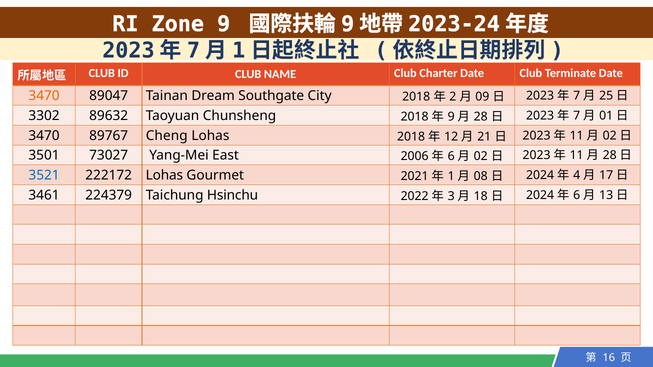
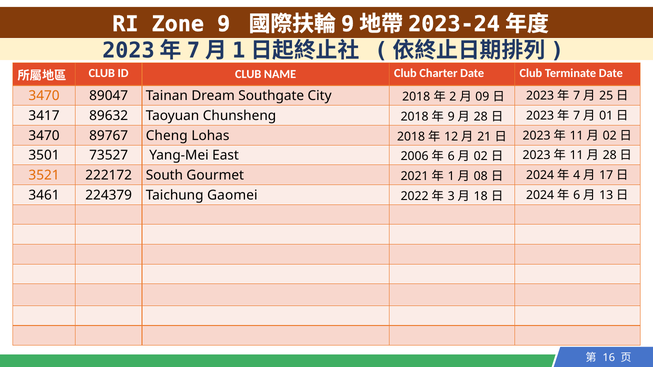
3302: 3302 -> 3417 (44, 116)
73027: 73027 -> 73527 (109, 156)
3521 colour: blue -> orange (44, 175)
222172 Lohas: Lohas -> South (164, 175)
Hsinchu: Hsinchu -> Gaomei (232, 195)
